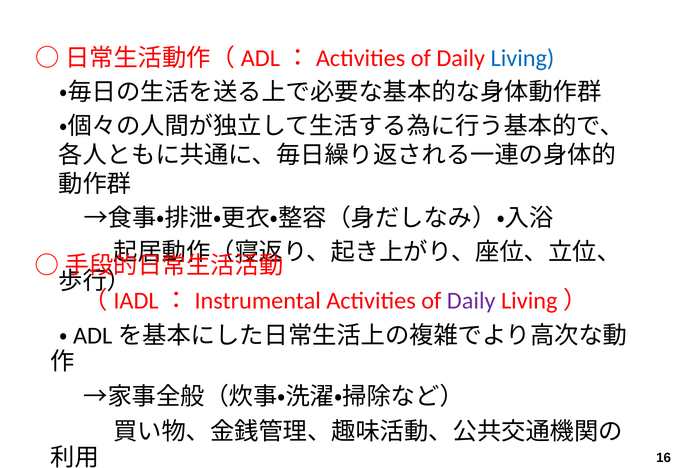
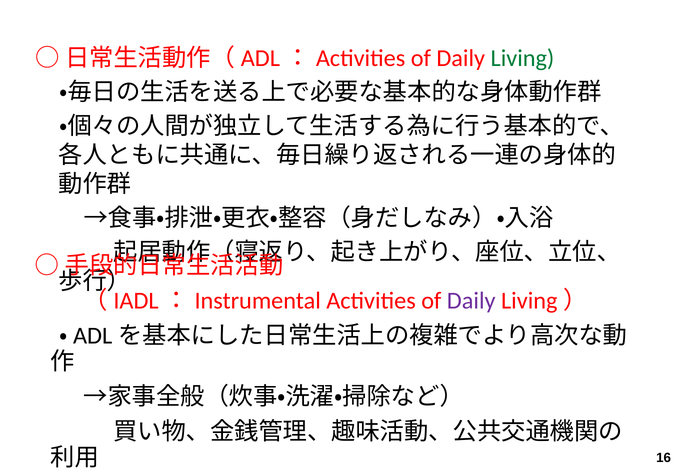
Living colour: blue -> green (522, 58)
